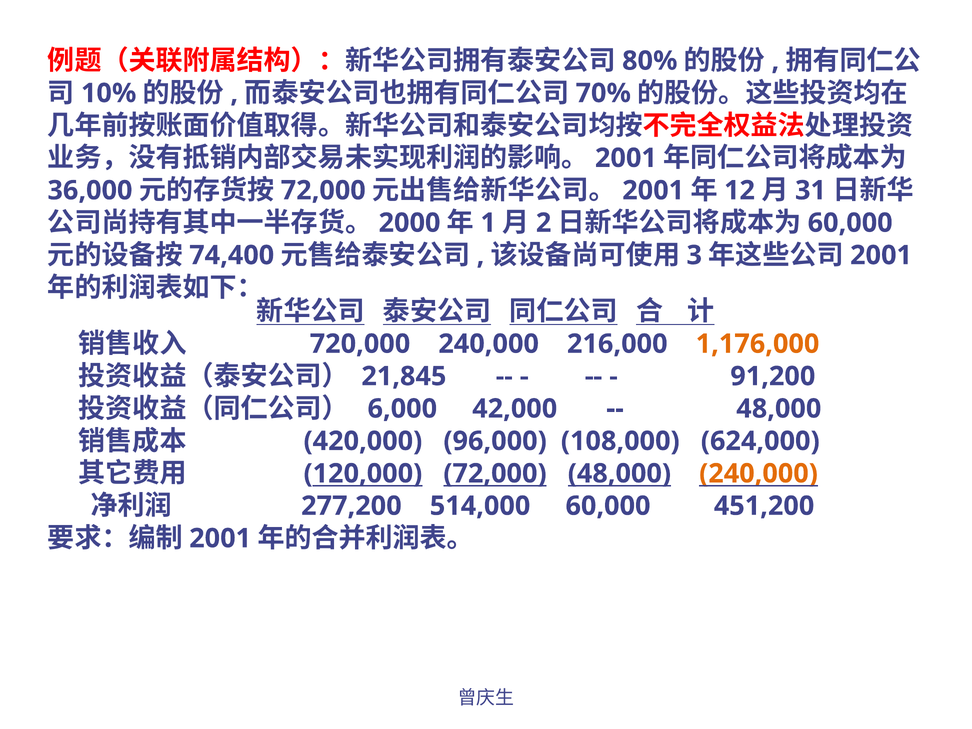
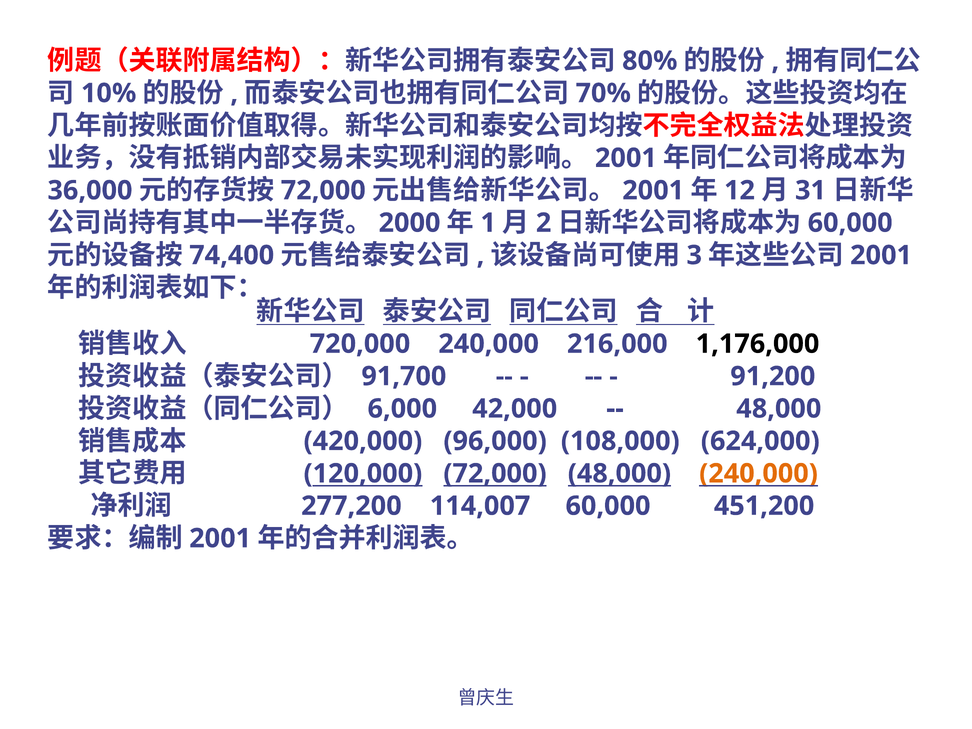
1,176,000 colour: orange -> black (758, 344)
21,845: 21,845 -> 91,700 (404, 376)
514,000: 514,000 -> 114,007 (480, 506)
